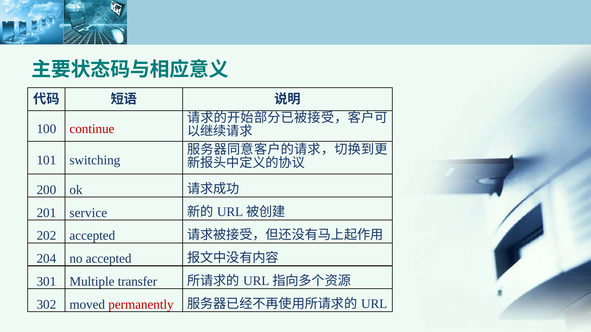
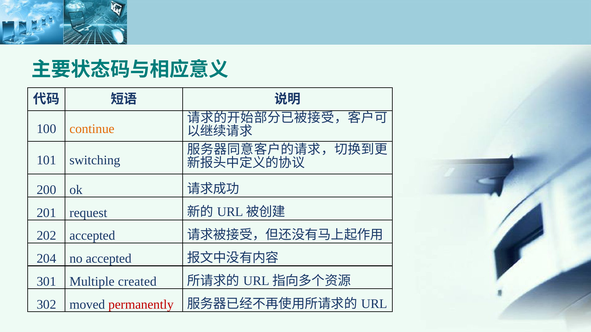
continue colour: red -> orange (92, 129)
service: service -> request (88, 213)
transfer: transfer -> created (137, 282)
